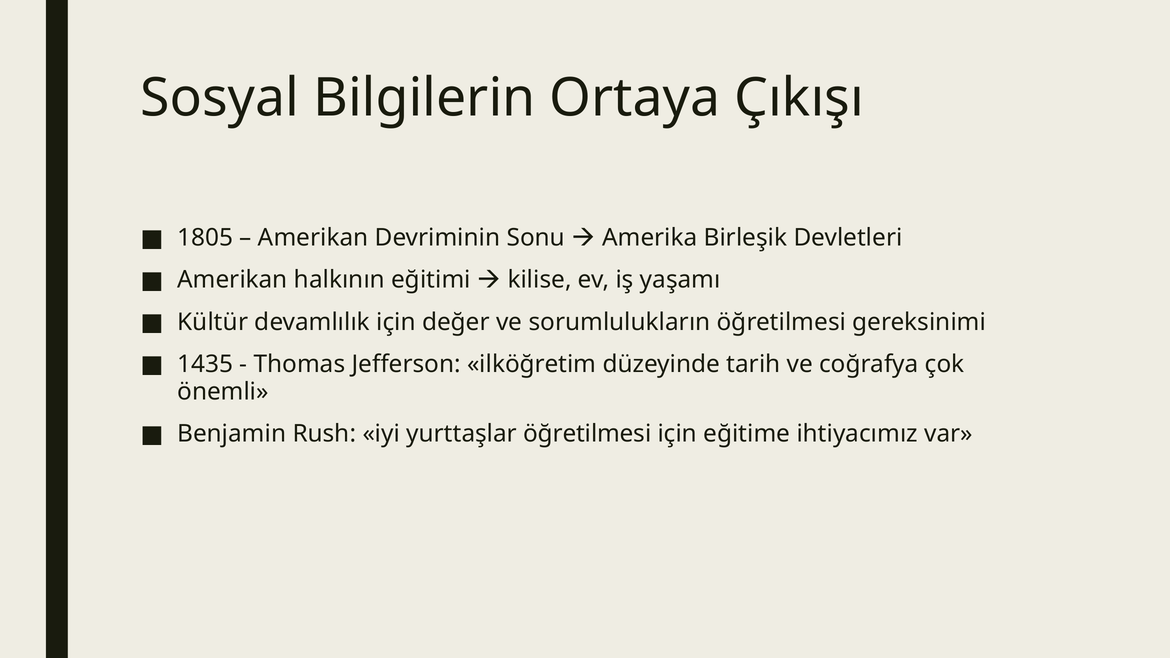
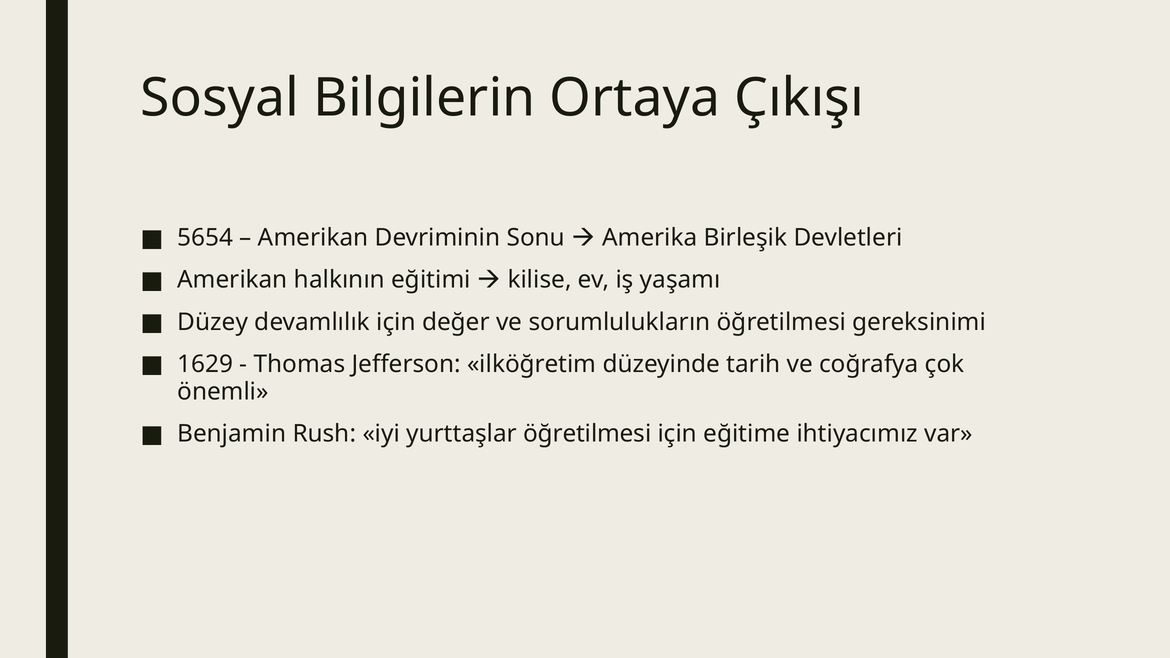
1805: 1805 -> 5654 (205, 238)
Kültür: Kültür -> Düzey (213, 322)
1435: 1435 -> 1629 (205, 364)
